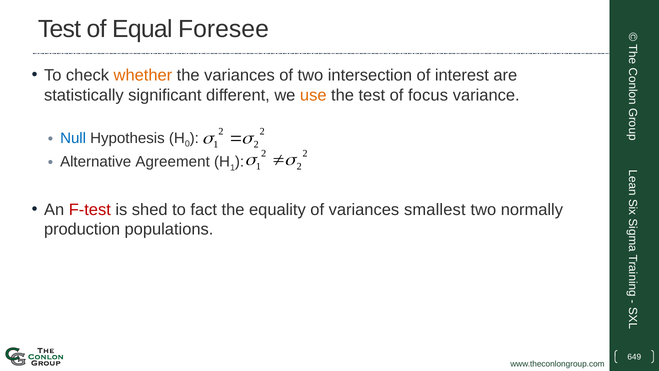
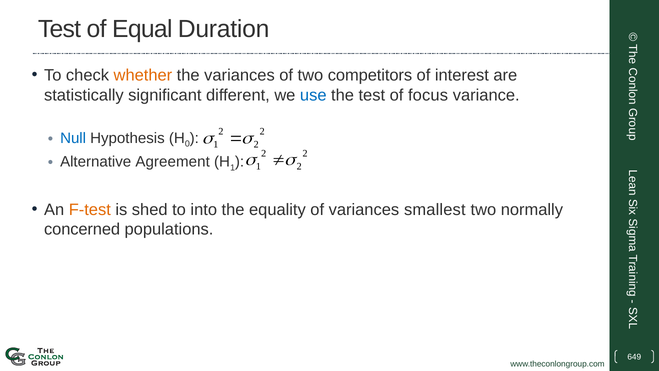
Foresee: Foresee -> Duration (224, 29)
intersection: intersection -> competitors (370, 75)
use colour: orange -> blue (313, 95)
F-test colour: red -> orange (90, 209)
fact: fact -> into (204, 209)
production: production -> concerned (82, 229)
